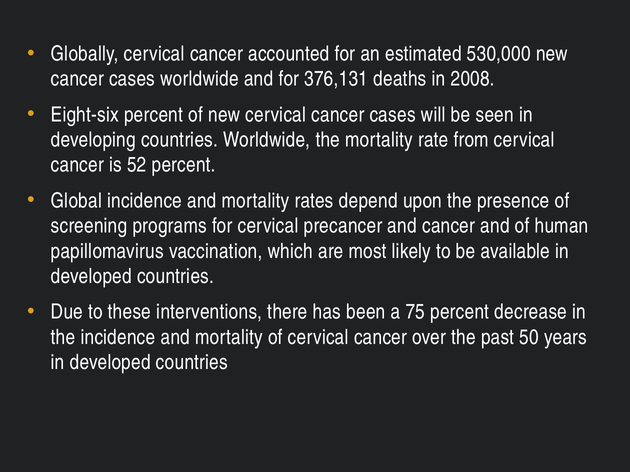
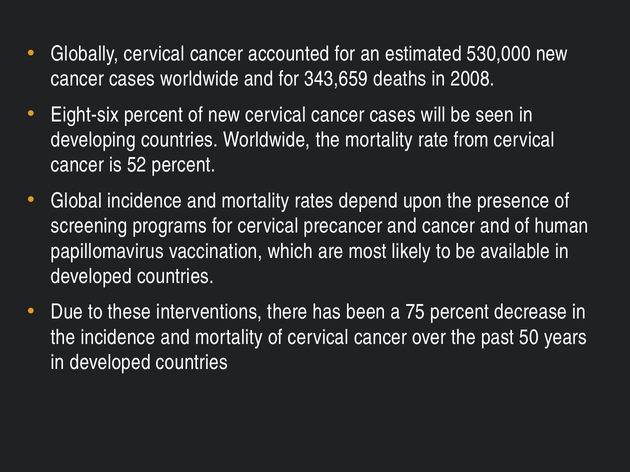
376,131: 376,131 -> 343,659 (336, 79)
